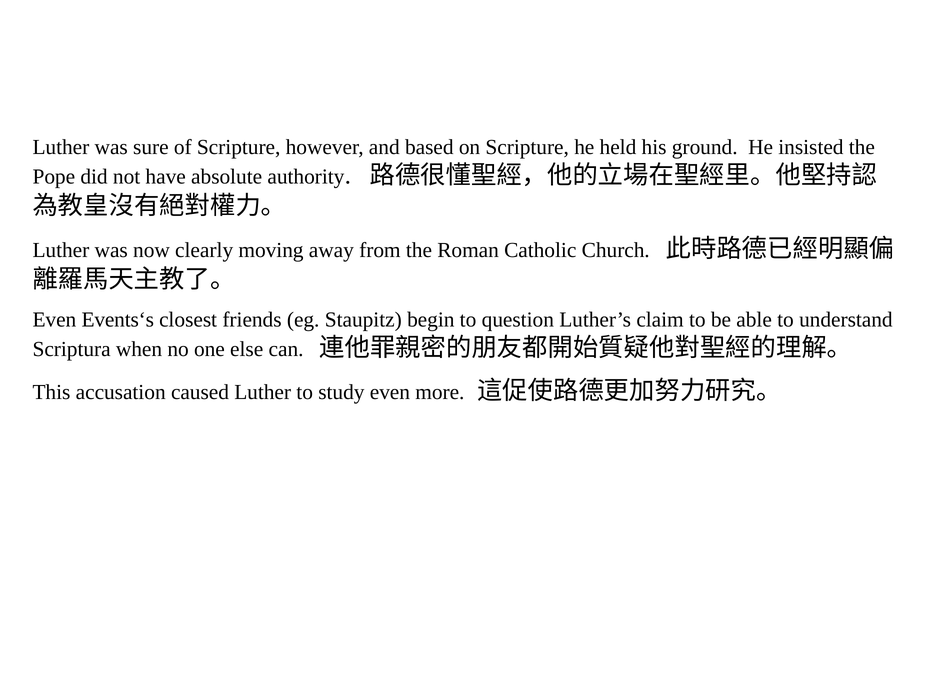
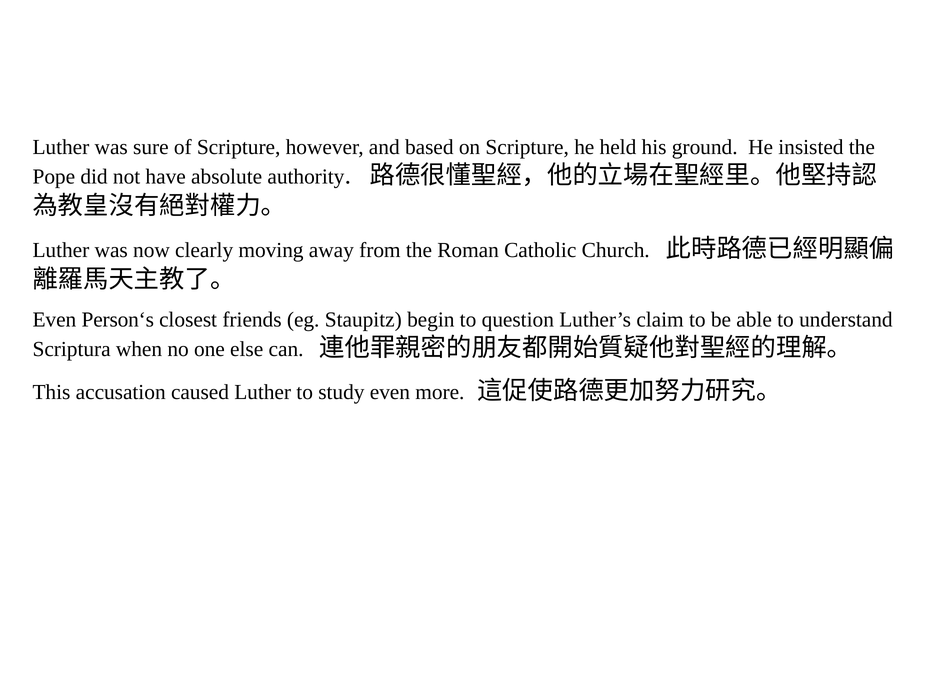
Events‘s: Events‘s -> Person‘s (118, 320)
